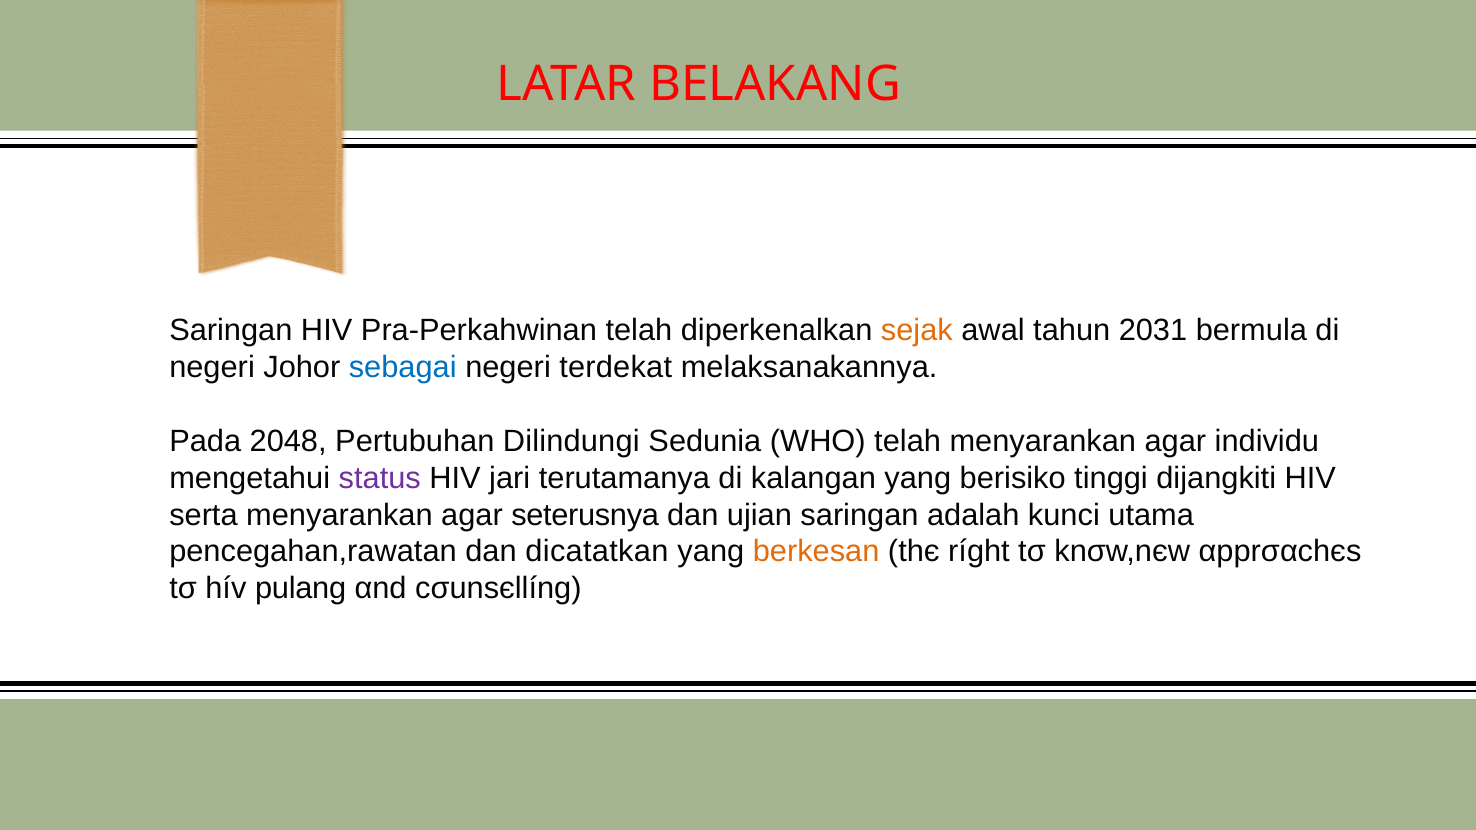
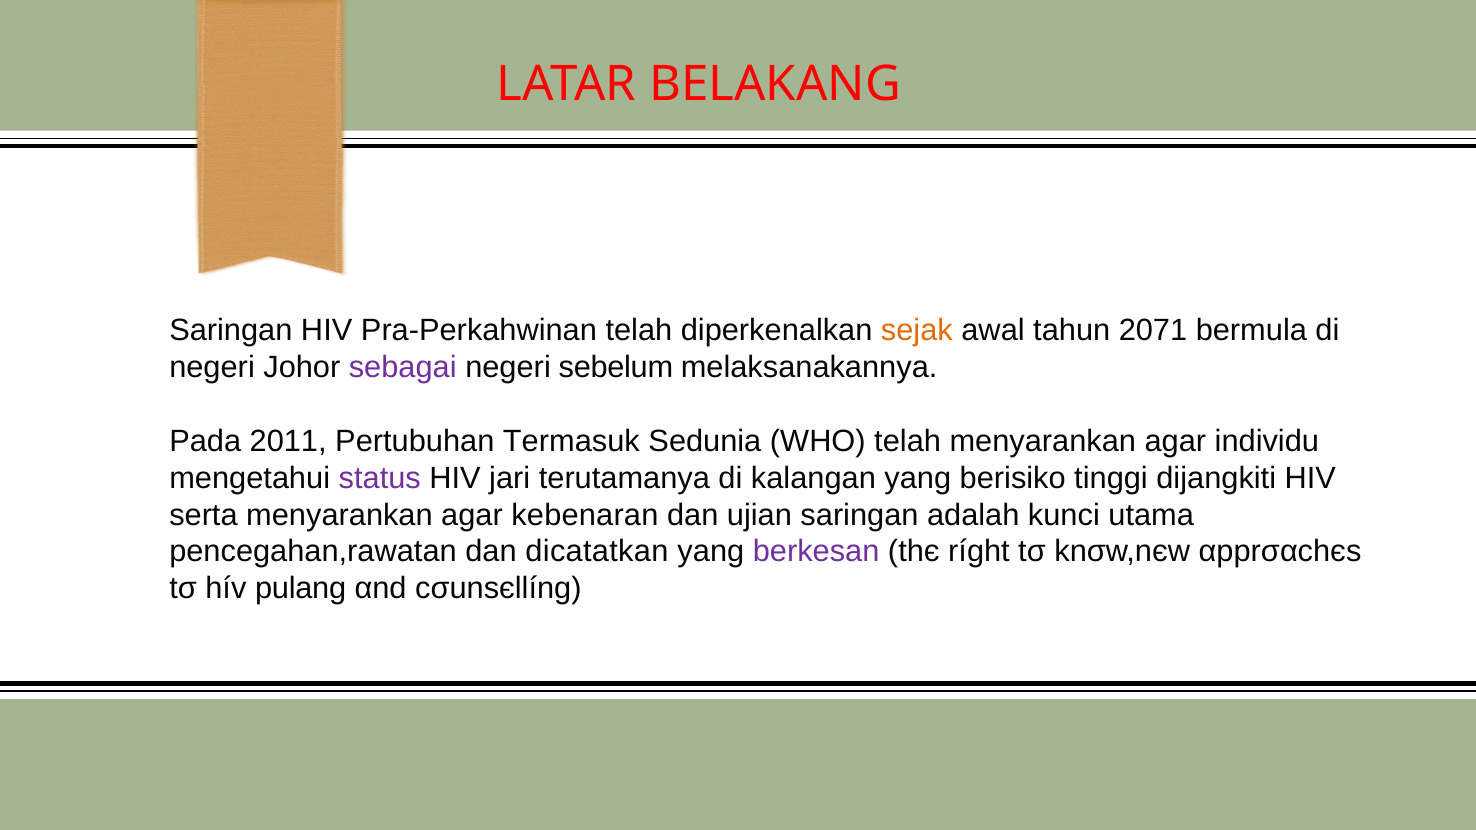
2031: 2031 -> 2071 (1153, 330)
sebagai colour: blue -> purple (403, 367)
terdekat: terdekat -> sebelum (616, 367)
2048: 2048 -> 2011 (288, 441)
Dilindungi: Dilindungi -> Termasuk (571, 441)
seterusnya: seterusnya -> kebenaran (585, 515)
berkesan colour: orange -> purple (816, 552)
